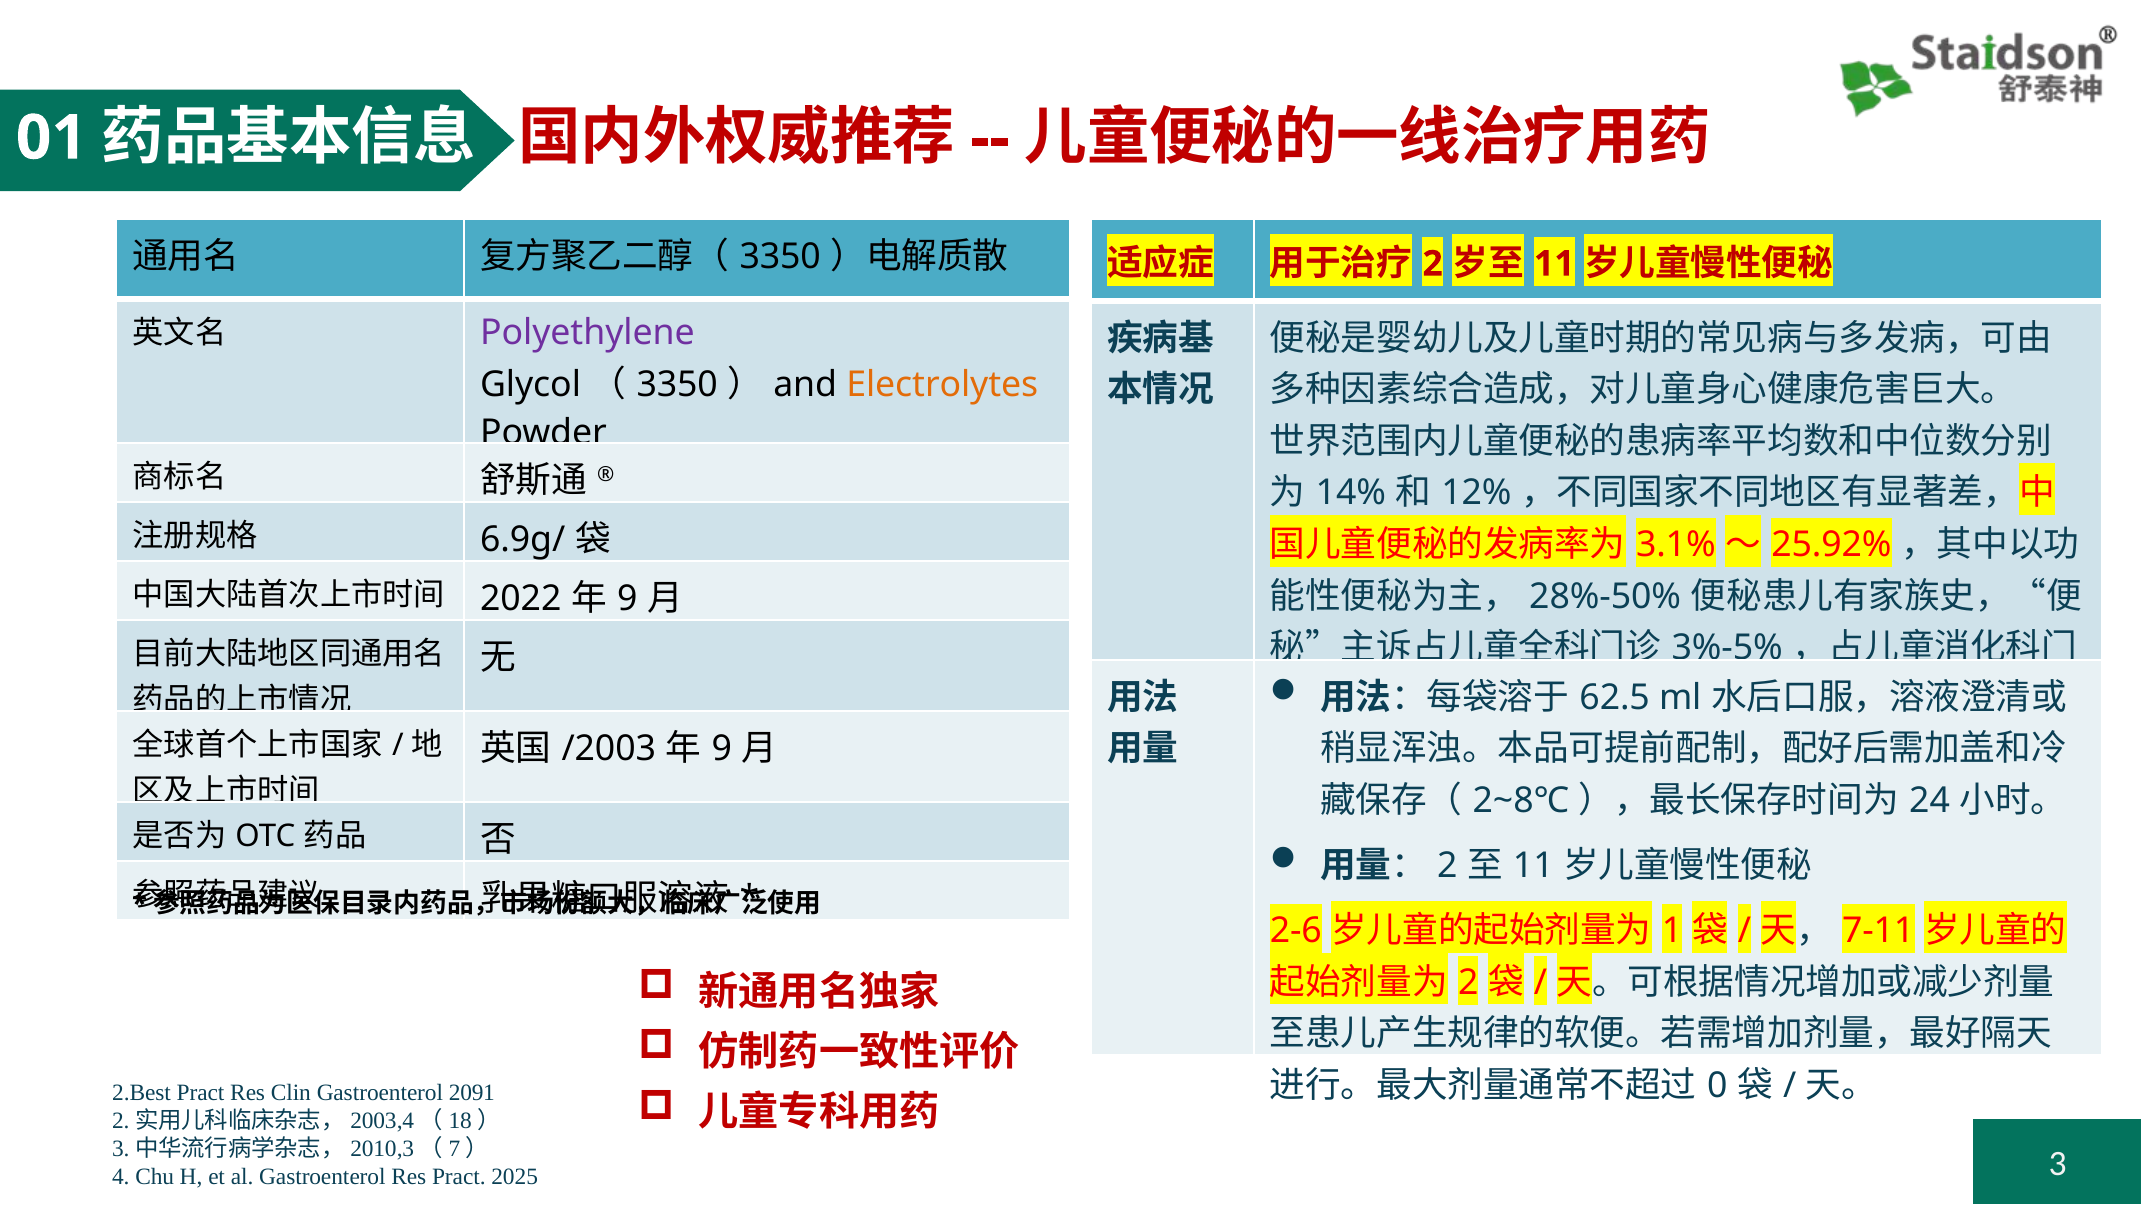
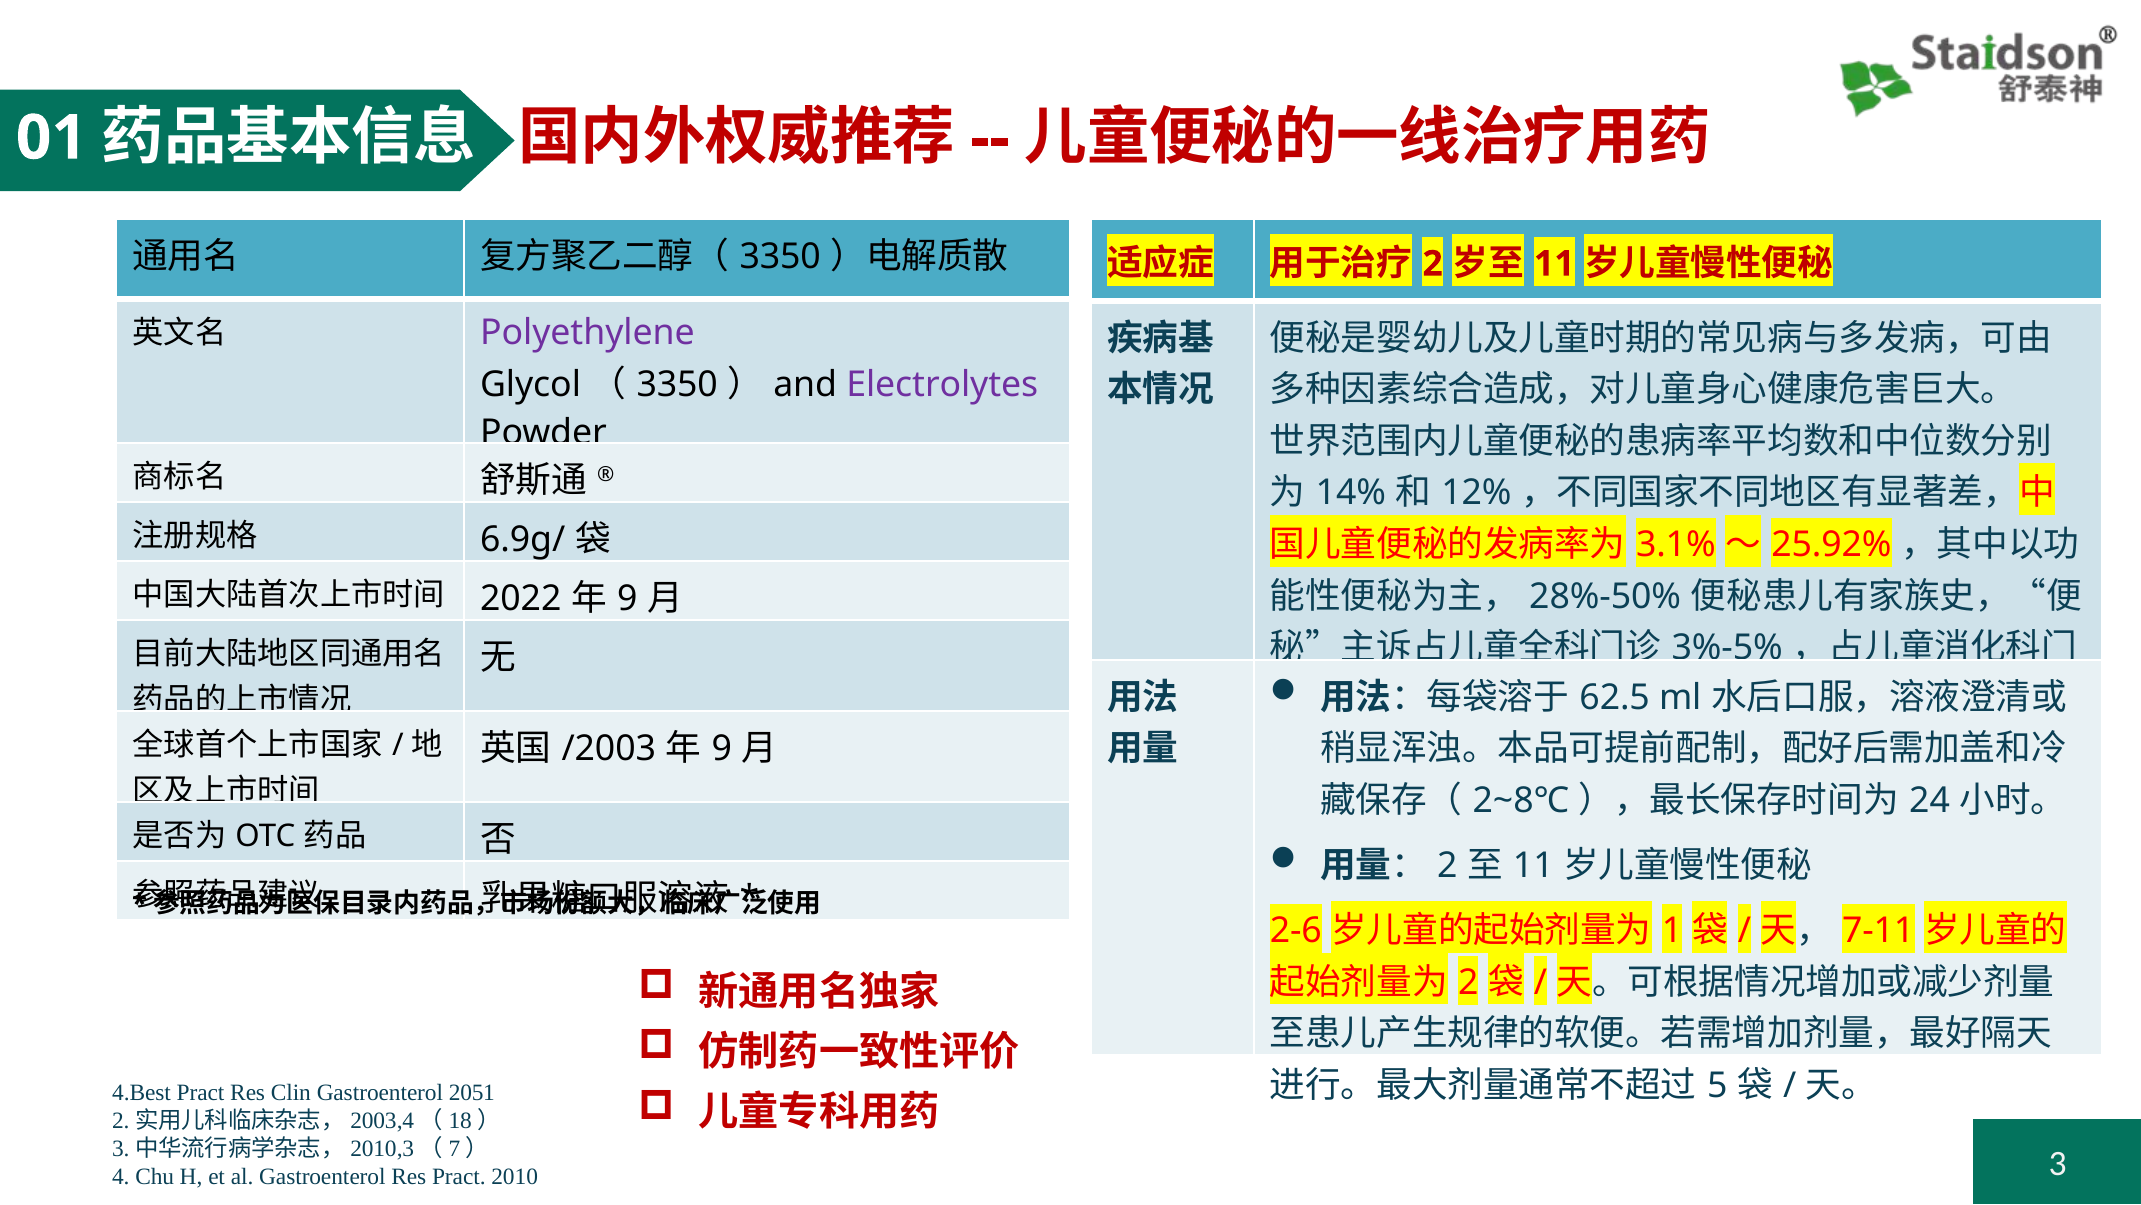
Electrolytes colour: orange -> purple (942, 384)
0: 0 -> 5 (1717, 1085)
2.Best: 2.Best -> 4.Best (142, 1092)
2091: 2091 -> 2051 (472, 1092)
2025: 2025 -> 2010 (515, 1176)
